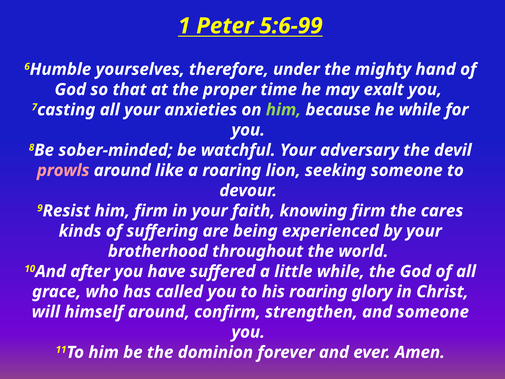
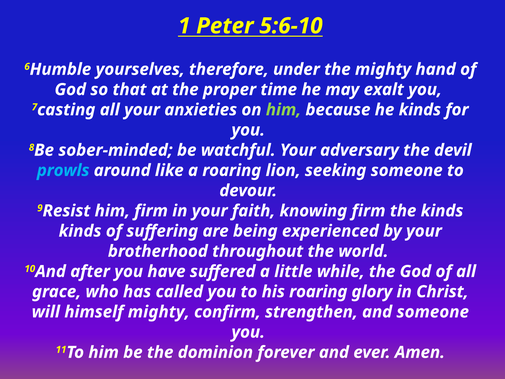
5:6-99: 5:6-99 -> 5:6-10 (291, 26)
he while: while -> kinds (420, 110)
prowls colour: pink -> light blue (63, 170)
the cares: cares -> kinds (442, 211)
himself around: around -> mighty (159, 312)
